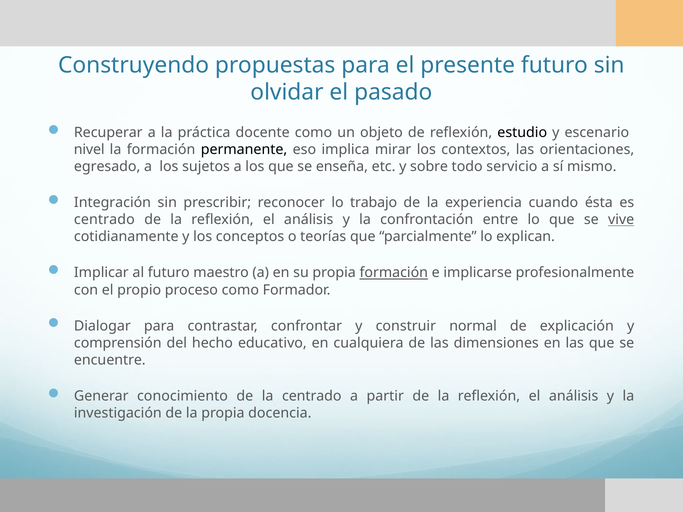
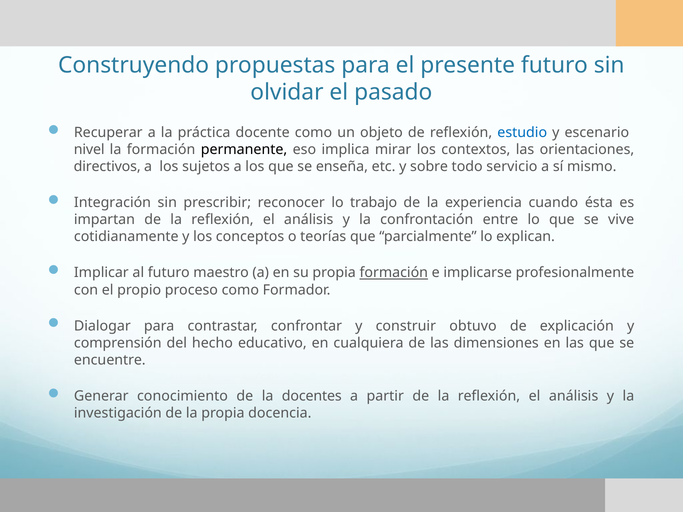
estudio colour: black -> blue (522, 132)
egresado: egresado -> directivos (107, 167)
centrado: centrado -> impartan (104, 220)
vive underline: present -> none (621, 220)
normal: normal -> obtuvo (473, 326)
la centrado: centrado -> docentes (312, 396)
